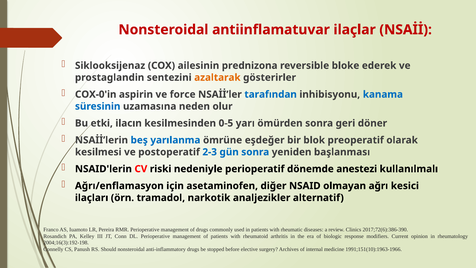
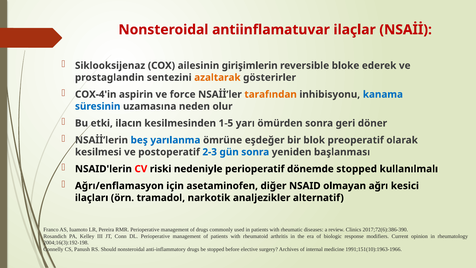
prednizona: prednizona -> girişimlerin (250, 66)
COX-0'in: COX-0'in -> COX-4'in (96, 94)
tarafından colour: blue -> orange (271, 94)
0-5: 0-5 -> 1-5 (226, 123)
dönemde anestezi: anestezi -> stopped (357, 169)
